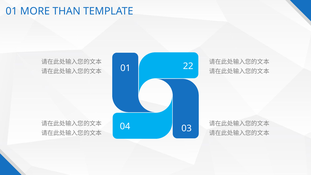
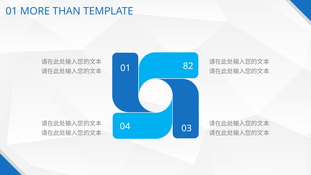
22: 22 -> 82 (188, 66)
